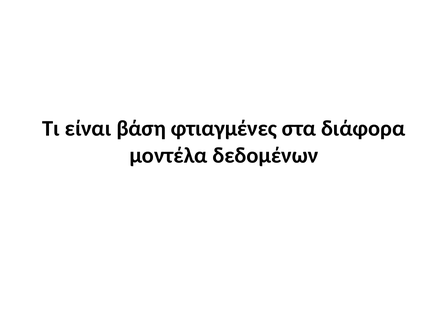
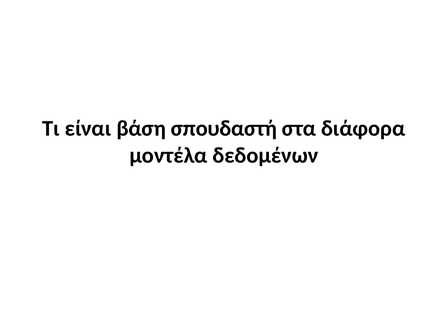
φτιαγμένες: φτιαγμένες -> σπουδαστή (224, 129)
